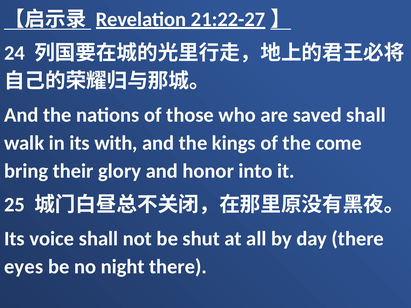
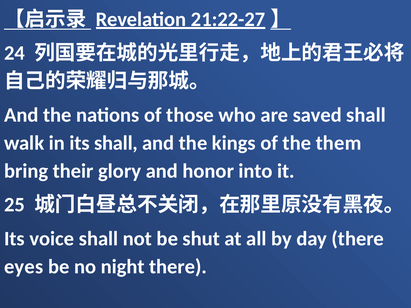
its with: with -> shall (116, 143)
come: come -> them (339, 143)
